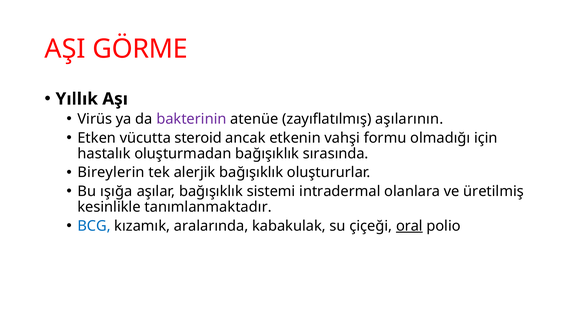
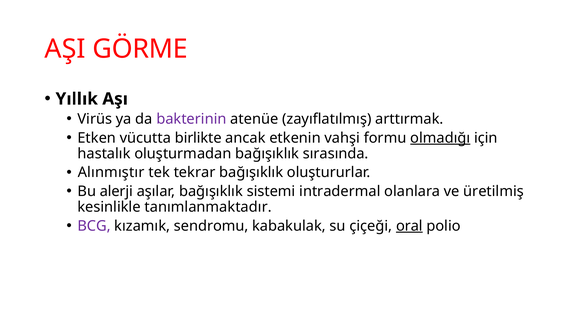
aşılarının: aşılarının -> arttırmak (409, 119)
steroid: steroid -> birlikte (198, 138)
olmadığı underline: none -> present (440, 138)
Bireylerin: Bireylerin -> Alınmıştır (111, 173)
alerjik: alerjik -> tekrar (195, 173)
ışığa: ışığa -> alerji (116, 191)
BCG colour: blue -> purple (94, 226)
aralarında: aralarında -> sendromu (211, 226)
